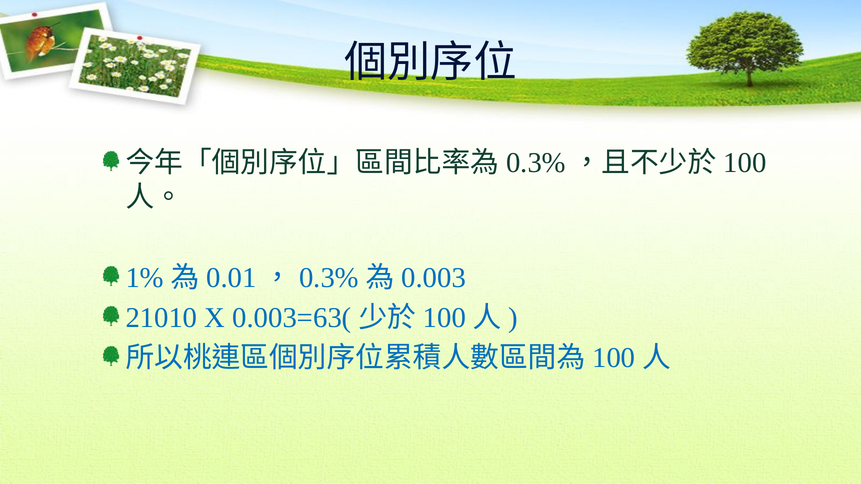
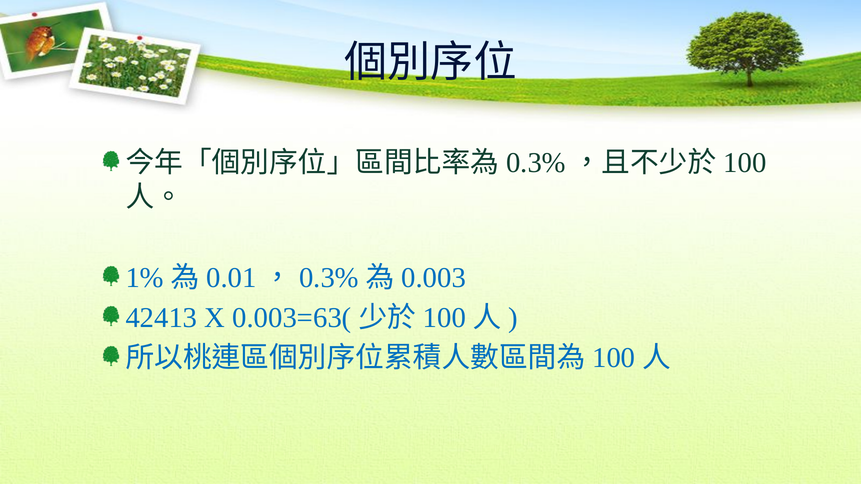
21010: 21010 -> 42413 (161, 318)
